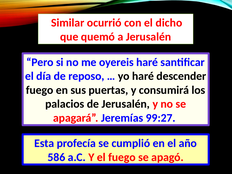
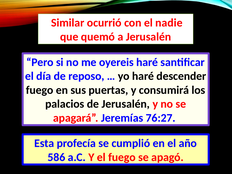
dicho: dicho -> nadie (169, 23)
99:27: 99:27 -> 76:27 (161, 118)
